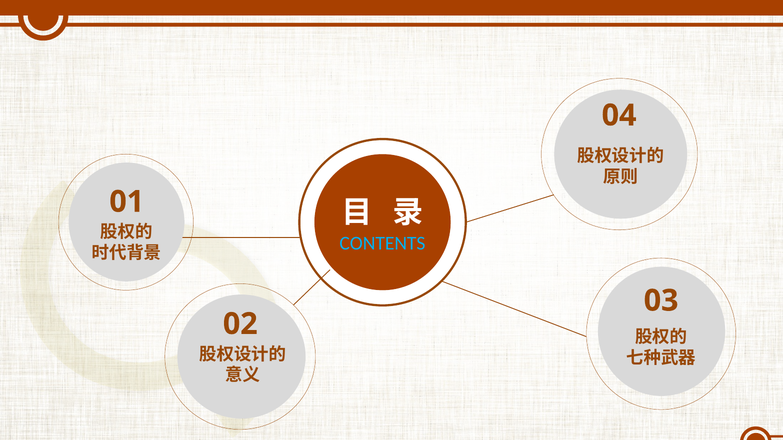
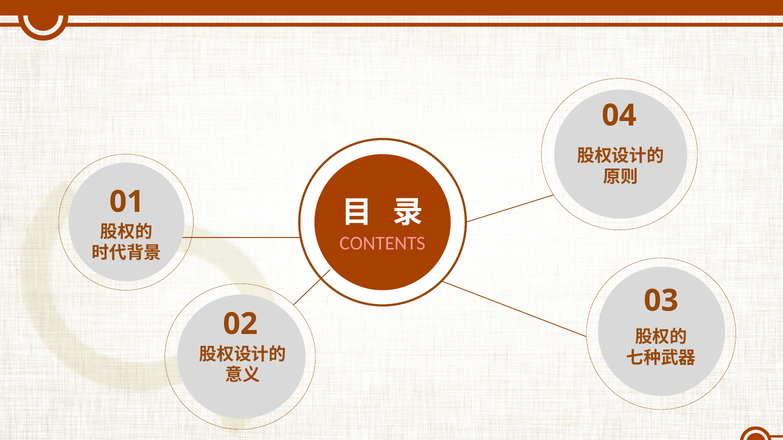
CONTENTS colour: light blue -> pink (382, 244)
